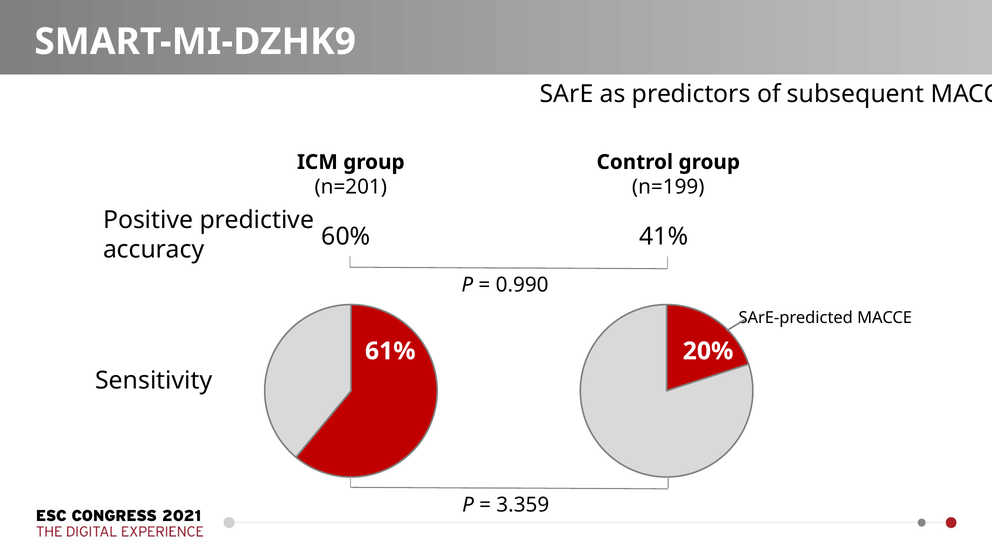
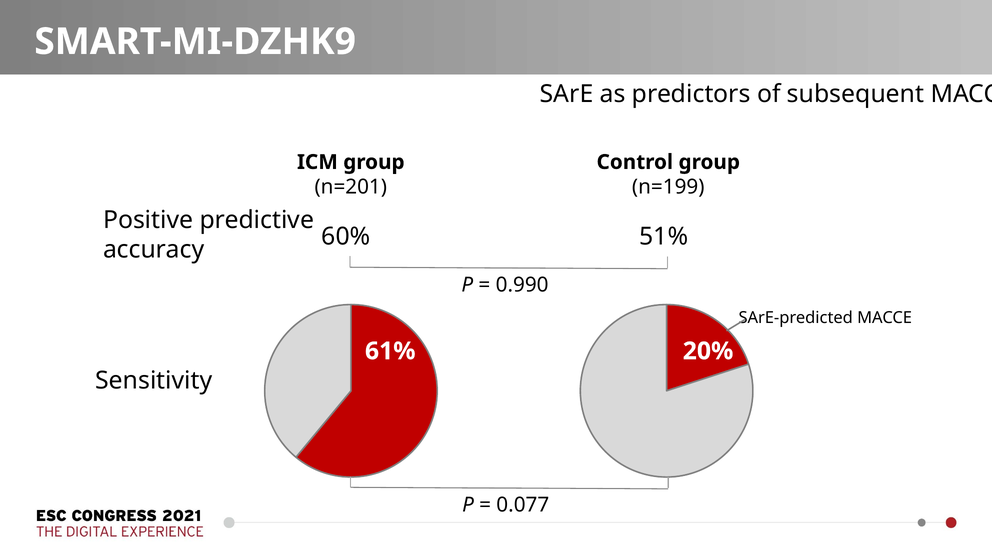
41%: 41% -> 51% (664, 236)
3.359: 3.359 -> 0.077 (523, 505)
